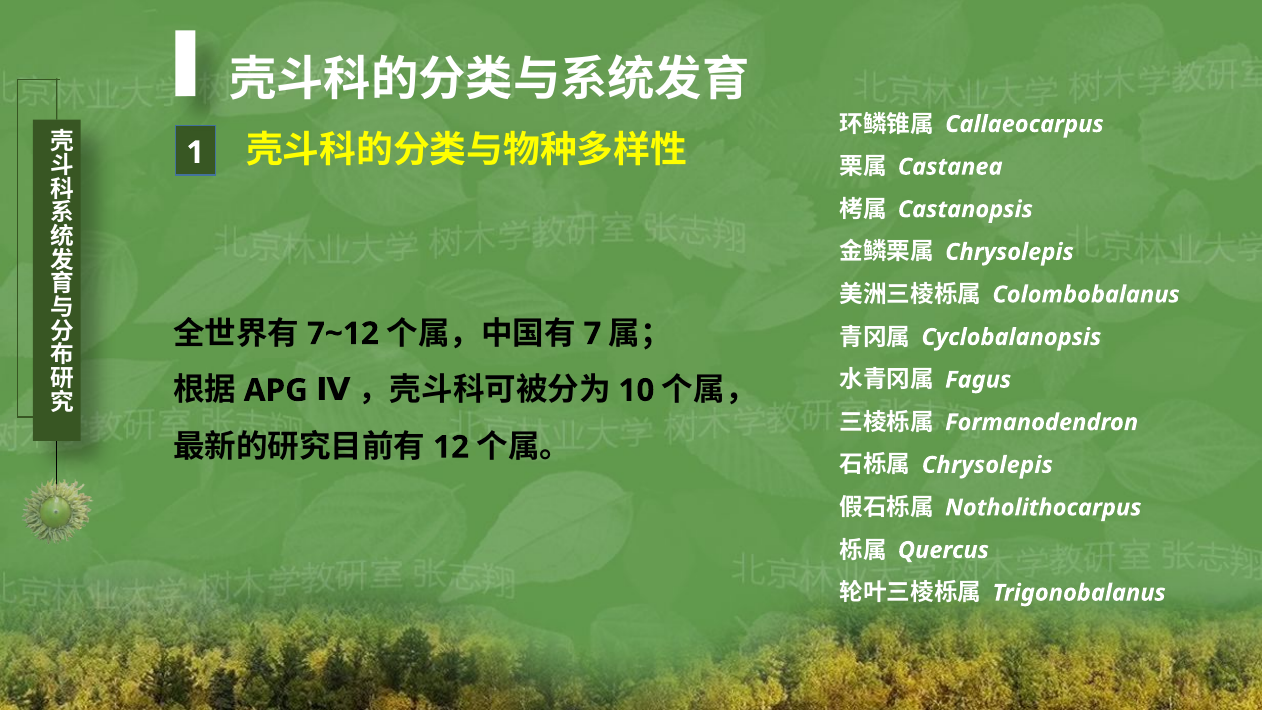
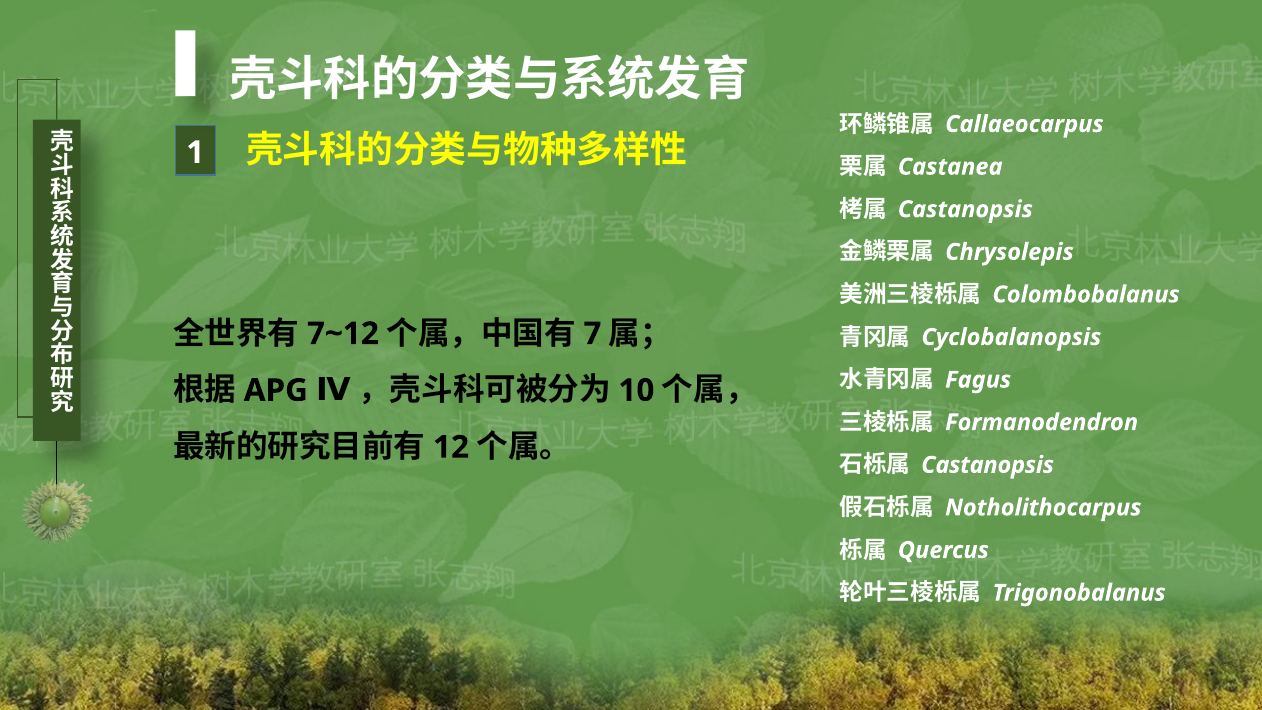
Chrysolepis: Chrysolepis -> Castanopsis (988, 465)
